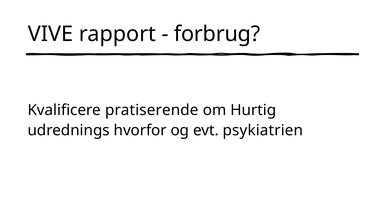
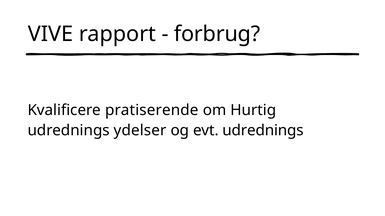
hvorfor: hvorfor -> ydelser (140, 131)
evt psykiatrien: psykiatrien -> udrednings (263, 131)
